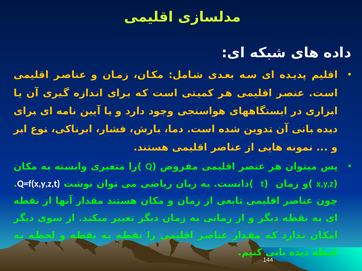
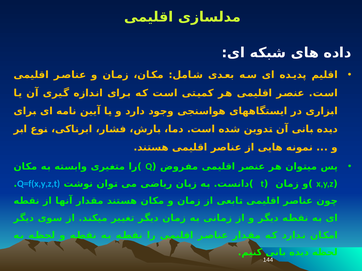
Q=f(x,y,z,t colour: white -> light blue (39, 184)
